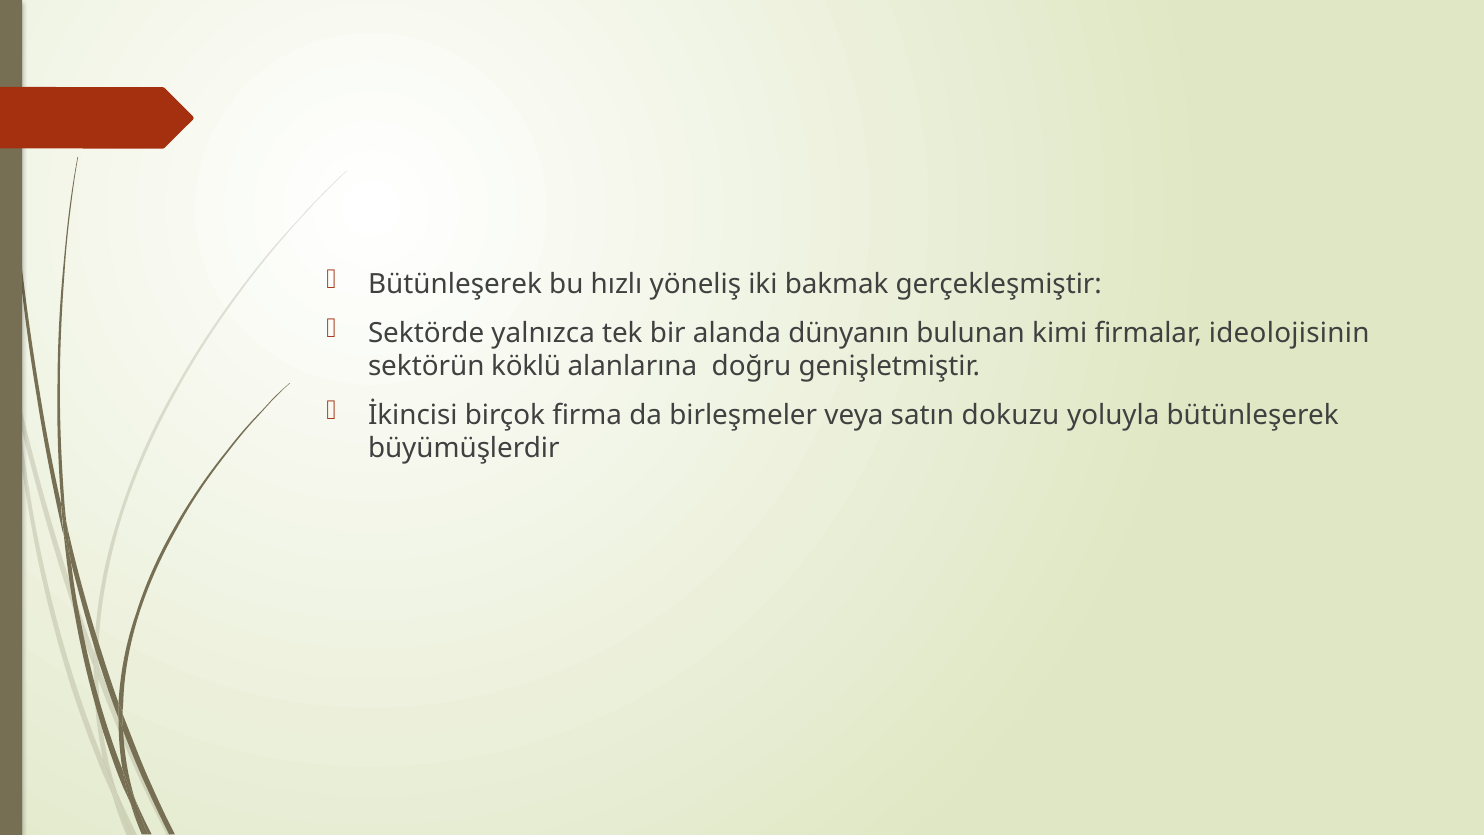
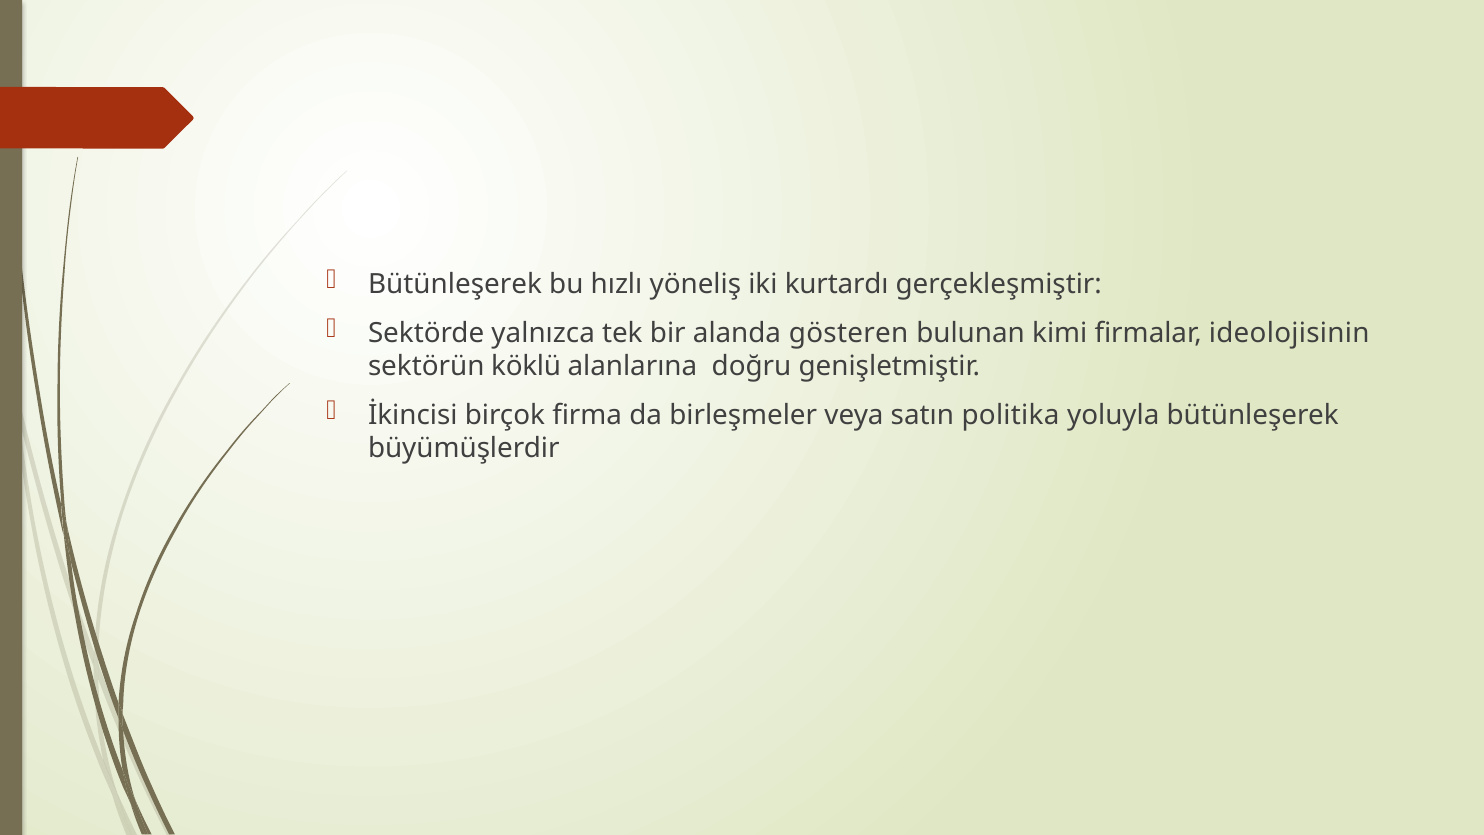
bakmak: bakmak -> kurtardı (837, 284)
dünyanın: dünyanın -> gösteren (849, 333)
dokuzu: dokuzu -> politika (1010, 415)
